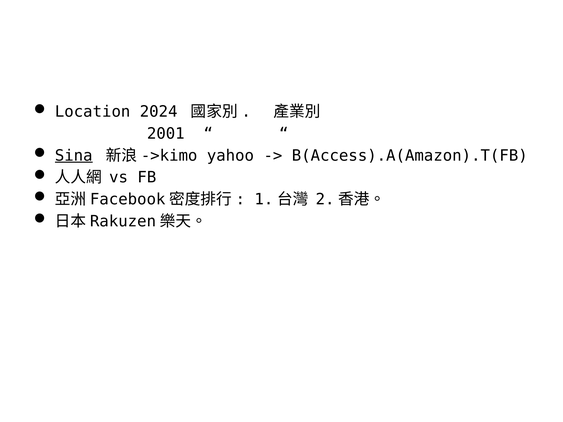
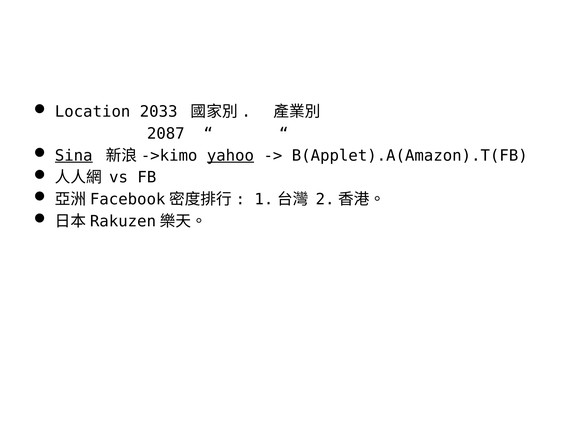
2024: 2024 -> 2033 (159, 112)
2001: 2001 -> 2087 (166, 134)
yahoo underline: none -> present (230, 156)
B(Access).A(Amazon).T(FB: B(Access).A(Amazon).T(FB -> B(Applet).A(Amazon).T(FB (410, 156)
